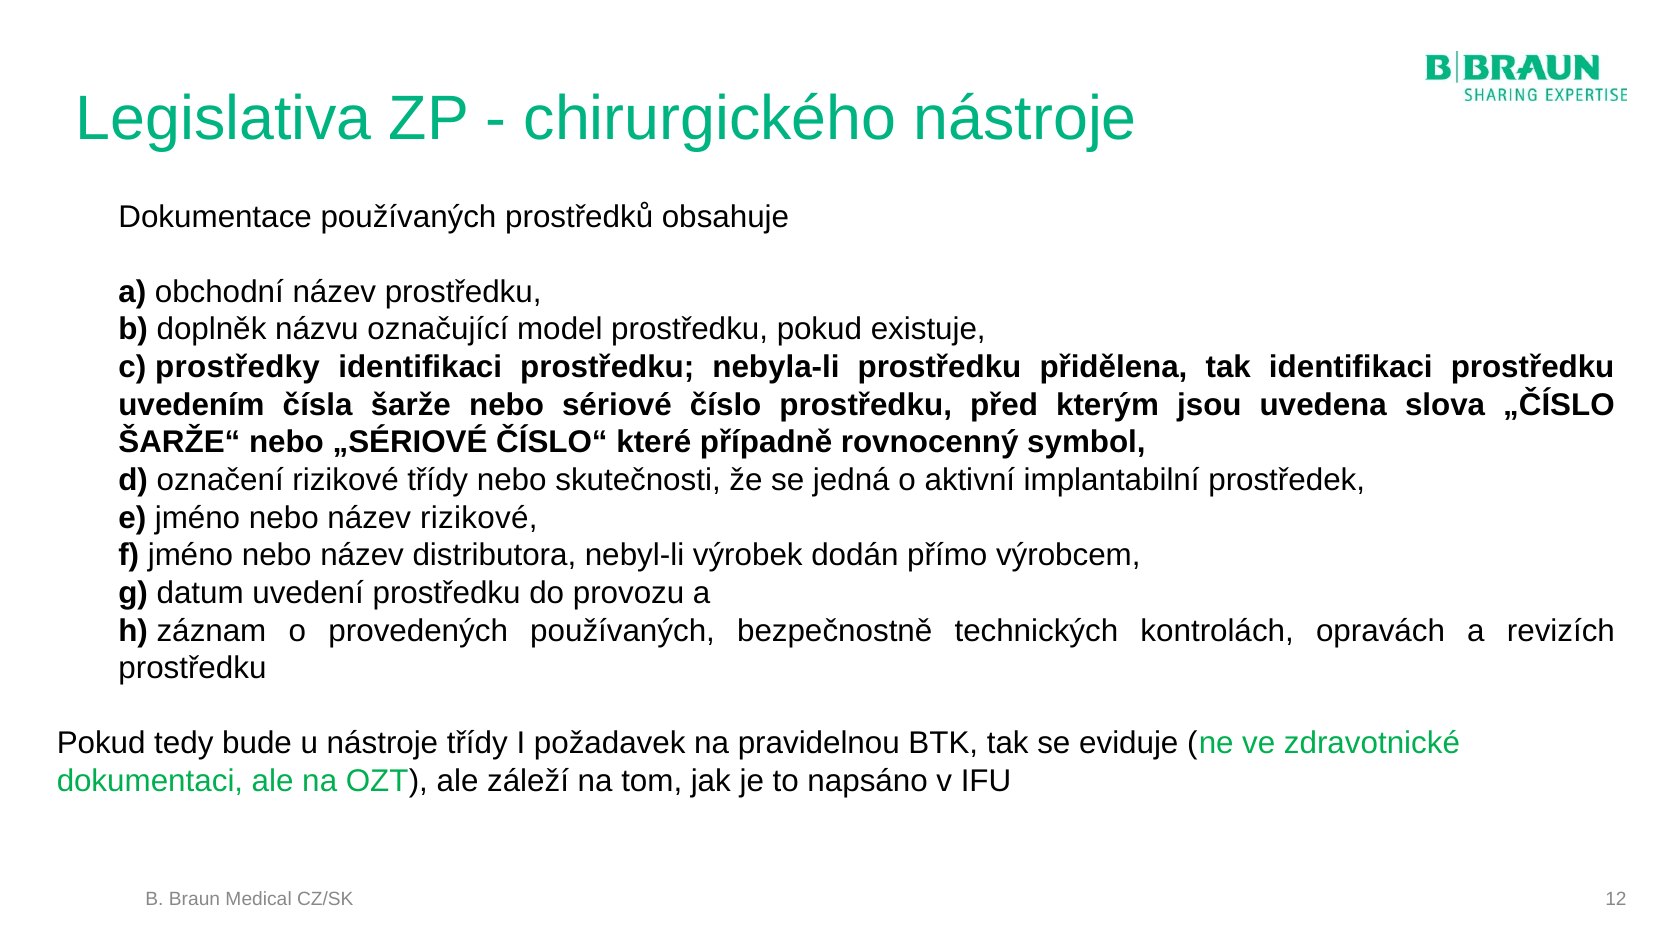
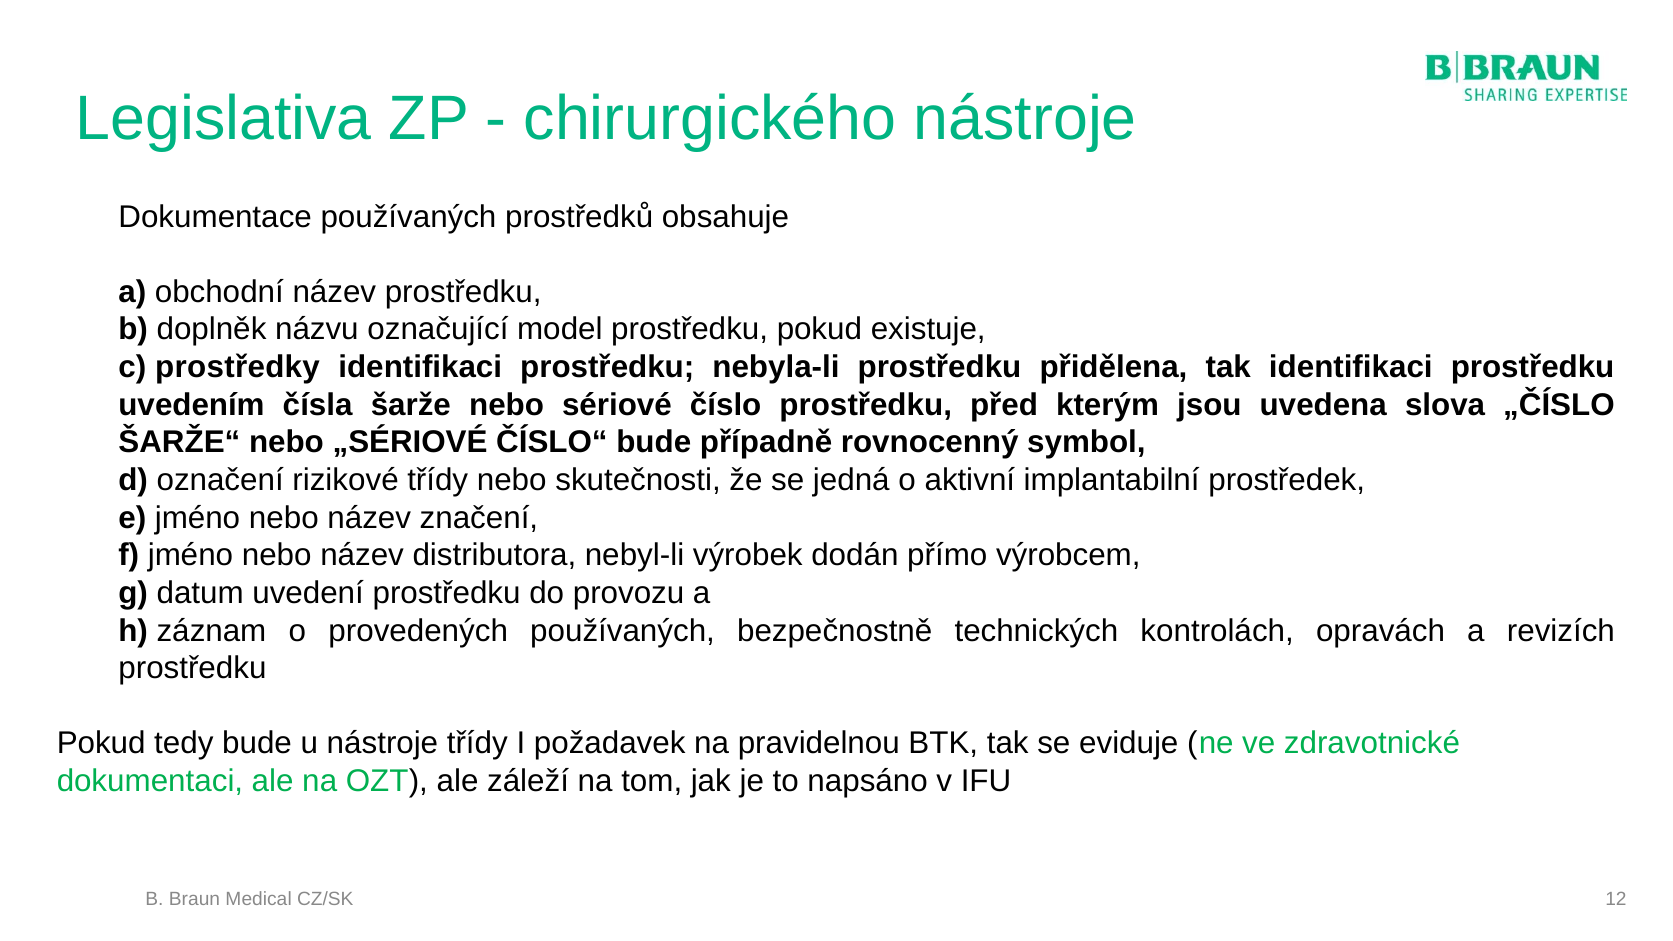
ČÍSLO“ které: které -> bude (654, 443)
název rizikové: rizikové -> značení (479, 518)
